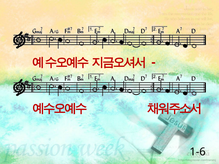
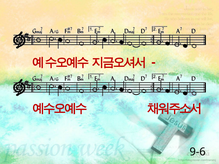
1-6: 1-6 -> 9-6 (198, 152)
